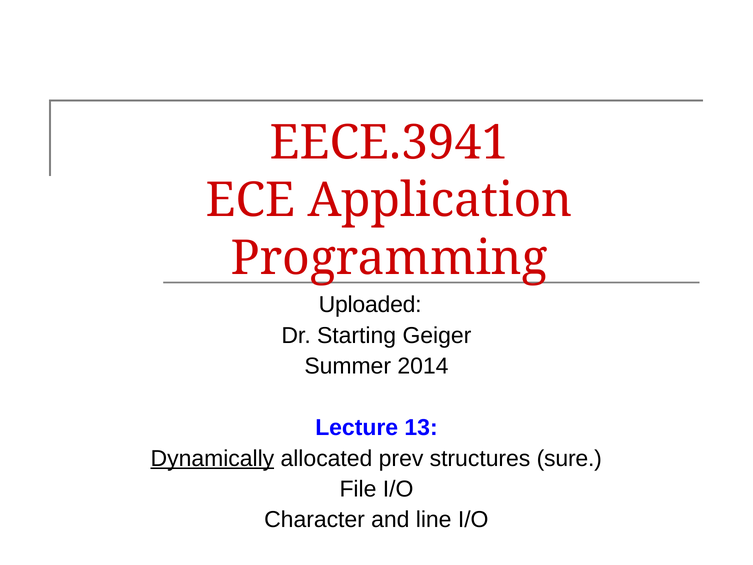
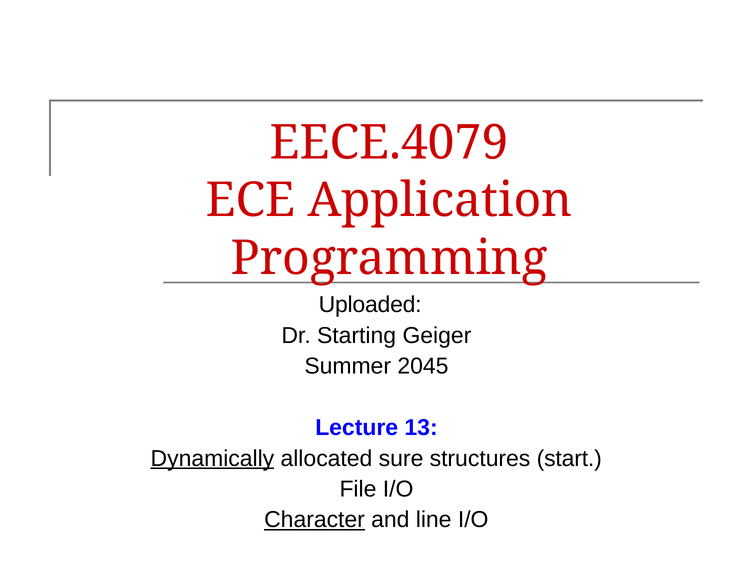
EECE.3941: EECE.3941 -> EECE.4079 (389, 143)
2014: 2014 -> 2045 (423, 366)
prev: prev -> sure (401, 458)
sure: sure -> start (569, 458)
Character underline: none -> present (315, 520)
